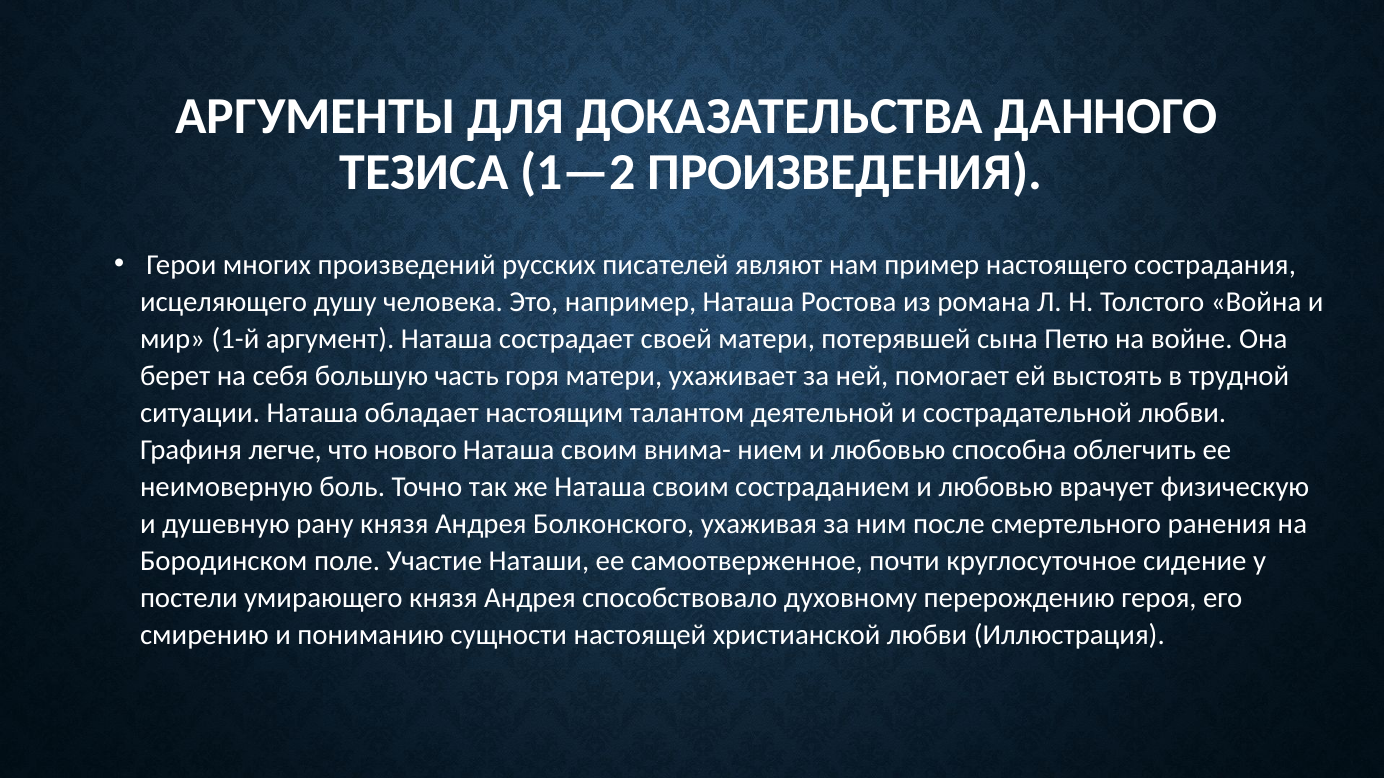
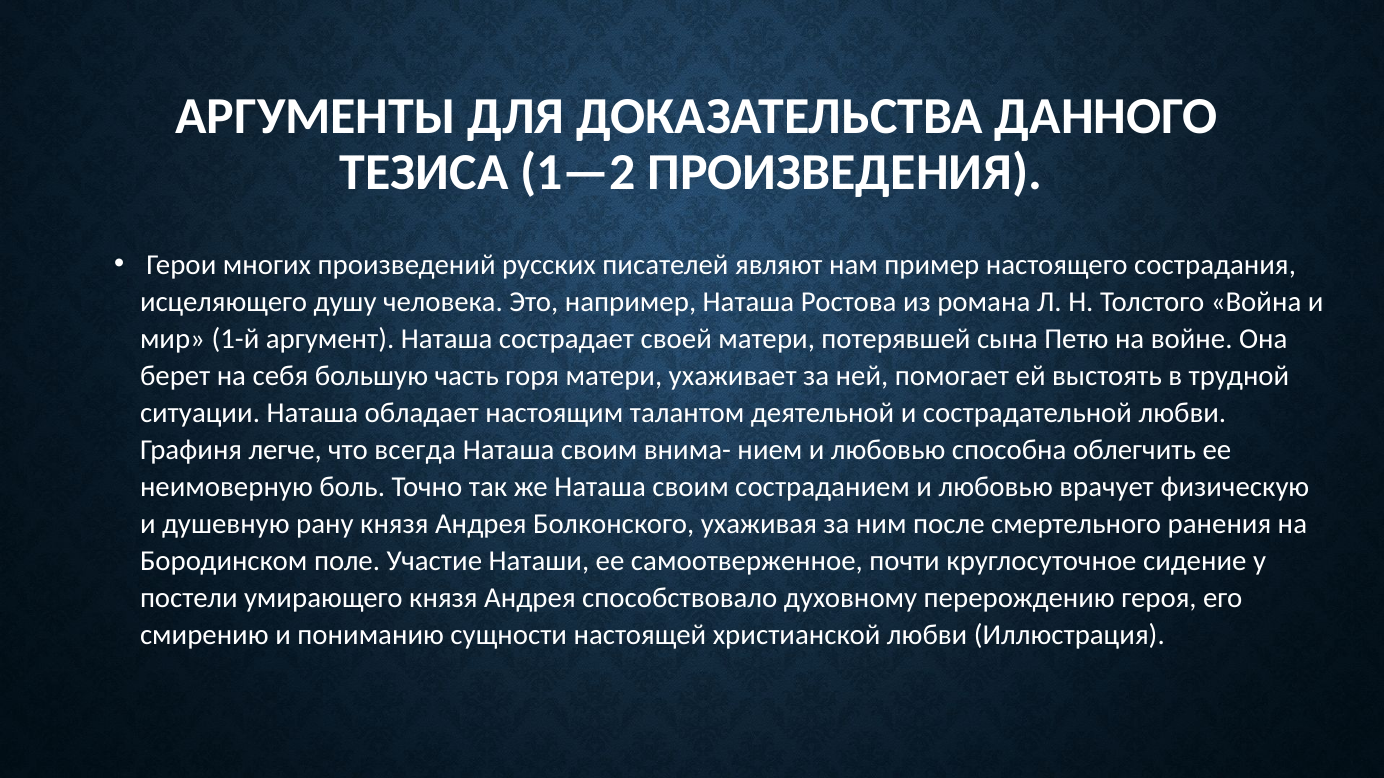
нового: нового -> всегда (415, 450)
